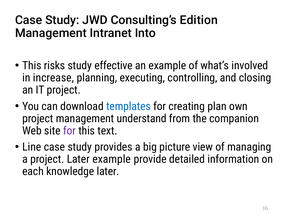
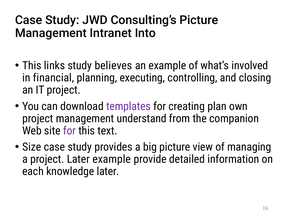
Consulting’s Edition: Edition -> Picture (199, 20)
risks: risks -> links (54, 66)
effective: effective -> believes (113, 66)
increase: increase -> financial (53, 78)
templates colour: blue -> purple (128, 106)
Line: Line -> Size (32, 147)
